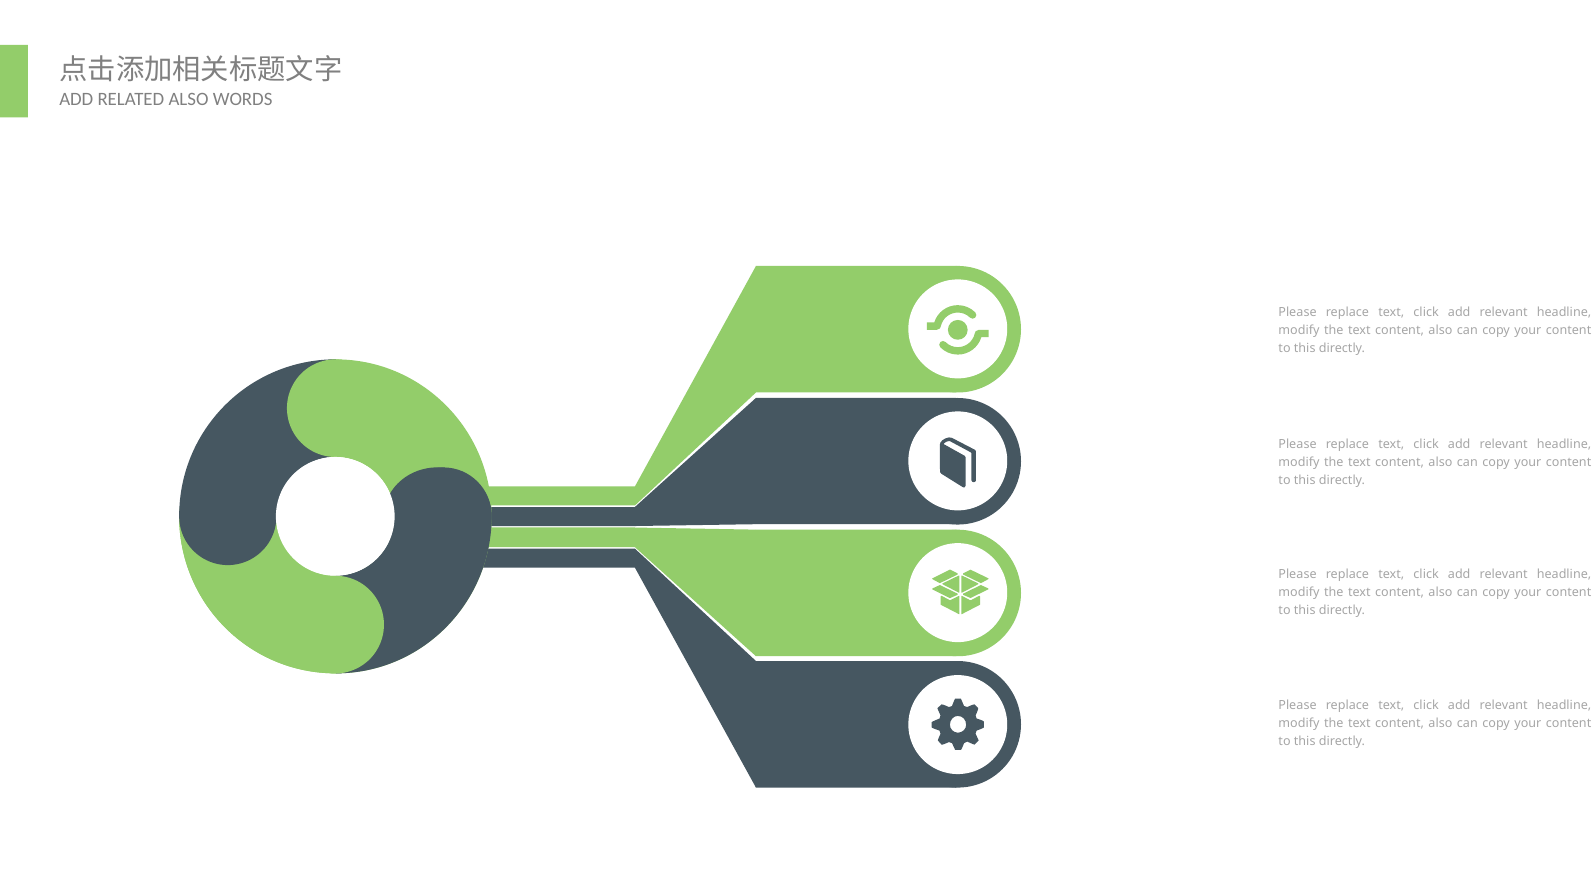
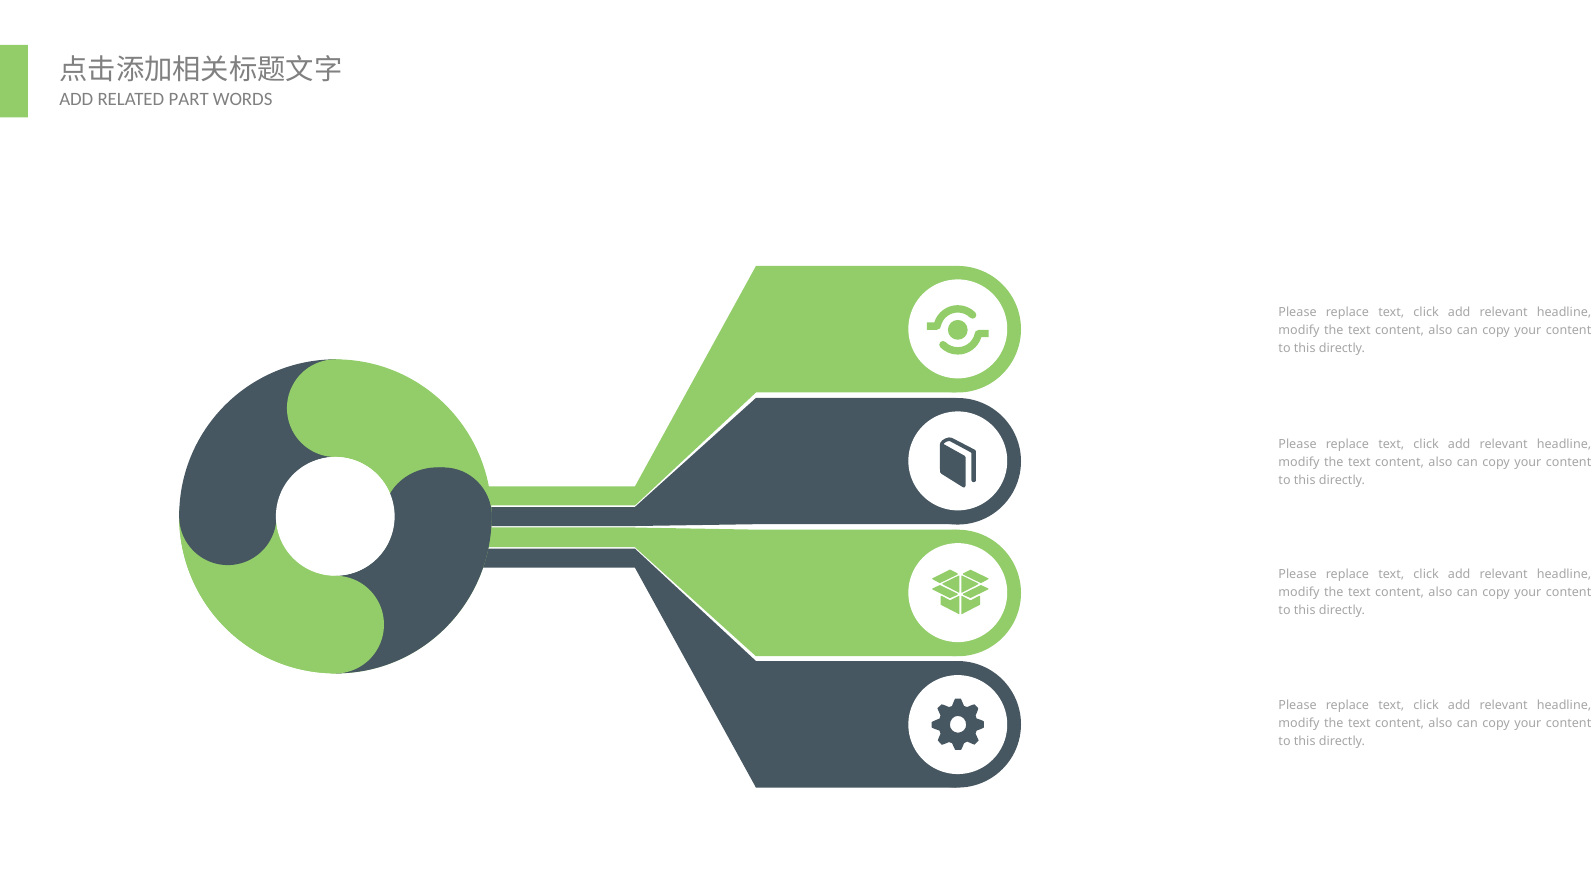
RELATED ALSO: ALSO -> PART (189, 100)
